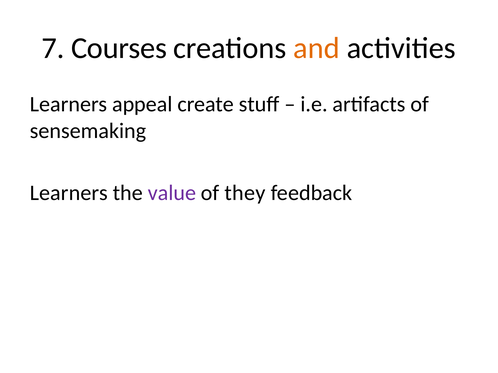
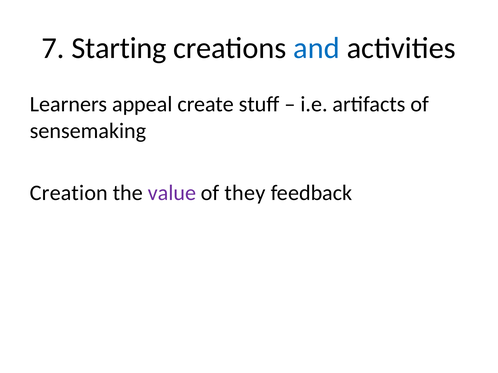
Courses: Courses -> Starting (119, 48)
and colour: orange -> blue (317, 48)
Learners: Learners -> Creation (69, 193)
